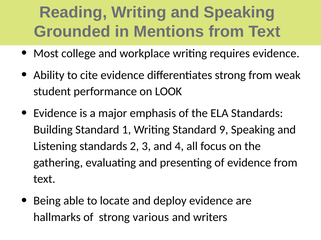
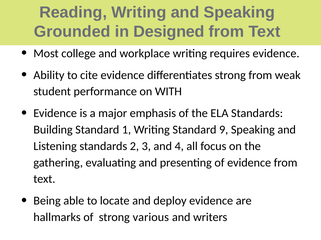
Mentions: Mentions -> Designed (169, 32)
LOOK: LOOK -> WITH (168, 92)
